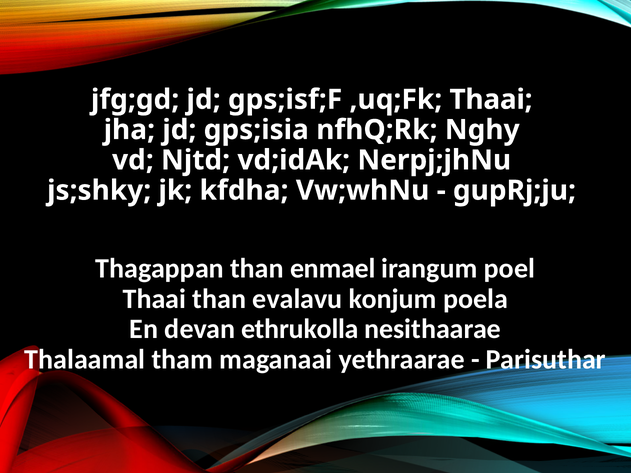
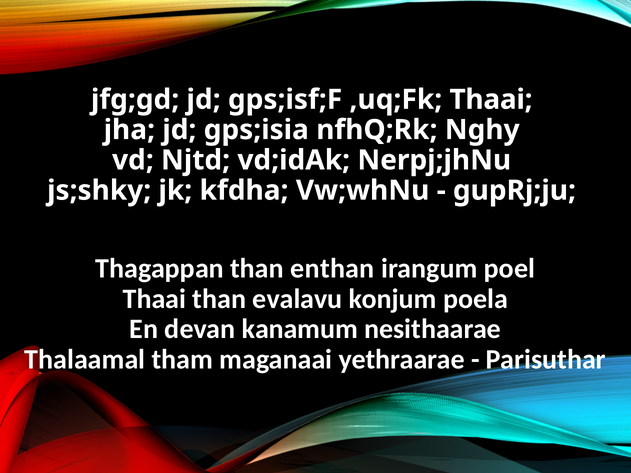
enmael: enmael -> enthan (332, 269)
ethrukolla: ethrukolla -> kanamum (300, 329)
